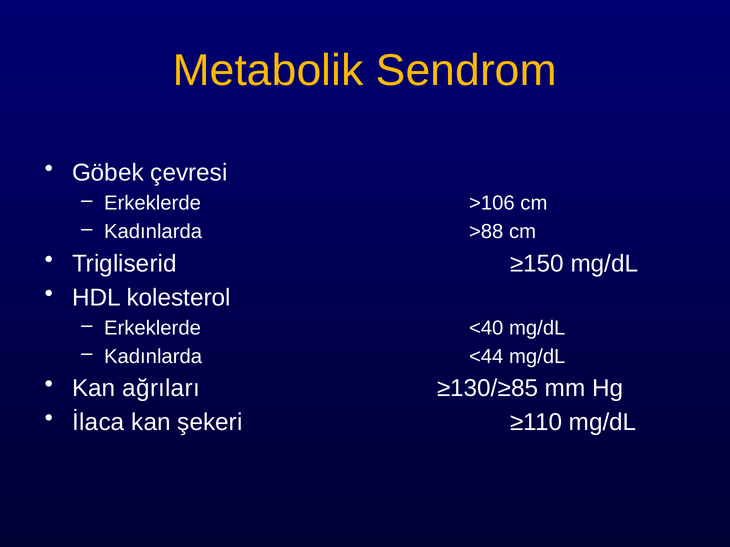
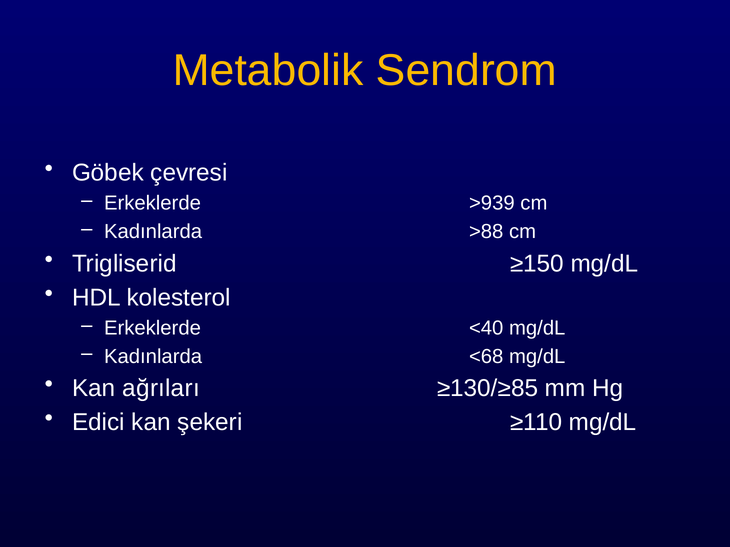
>106: >106 -> >939 (492, 203)
<44: <44 -> <68 (486, 357)
İlaca: İlaca -> Edici (98, 423)
